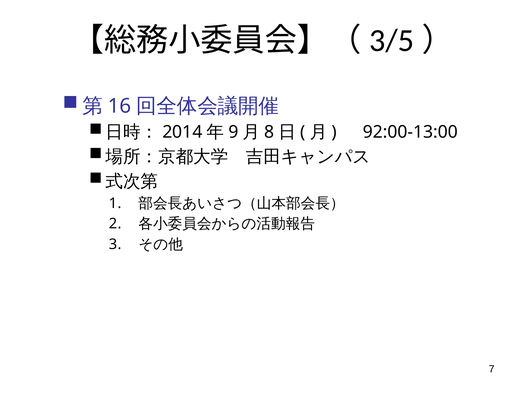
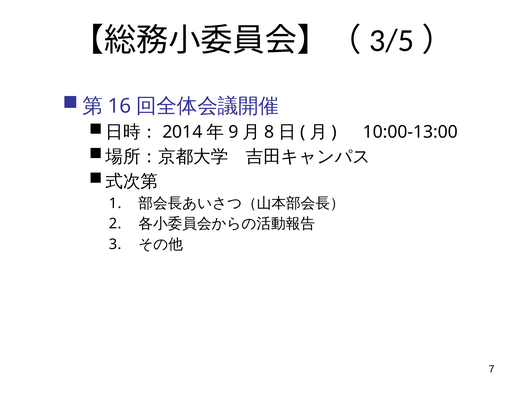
92:00-13:00: 92:00-13:00 -> 10:00-13:00 (410, 132)
